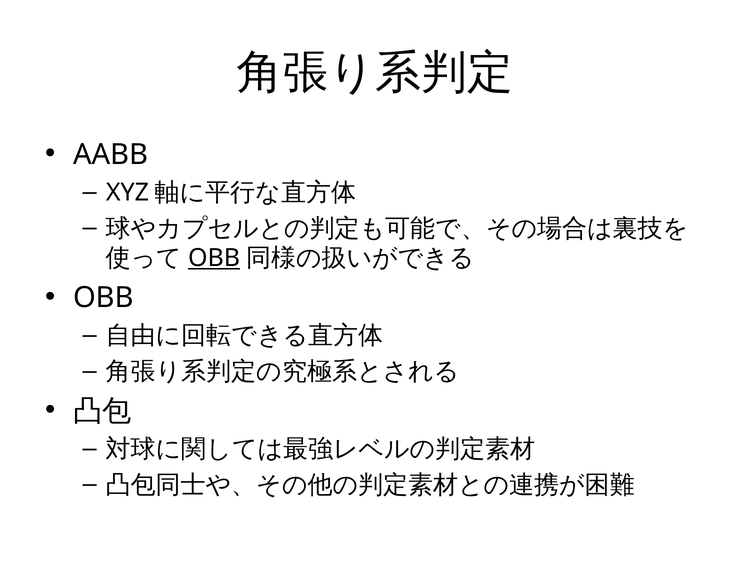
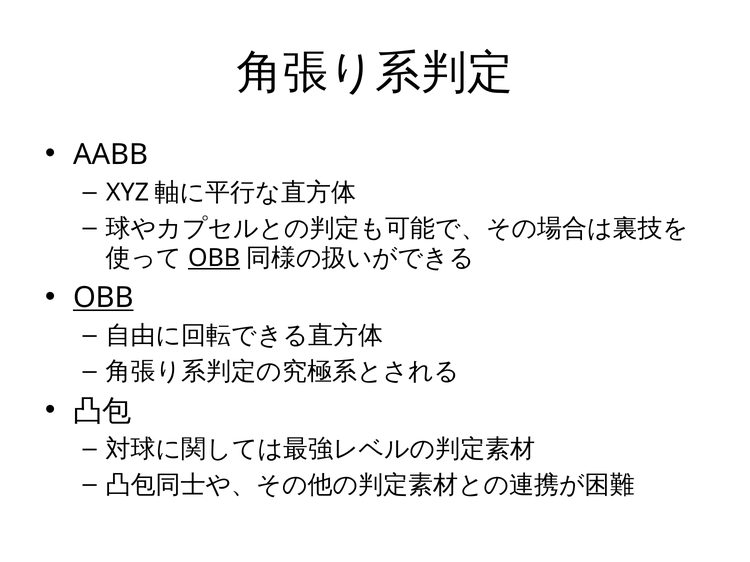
OBB underline: none -> present (103, 298)
